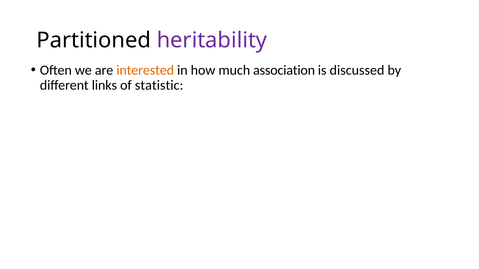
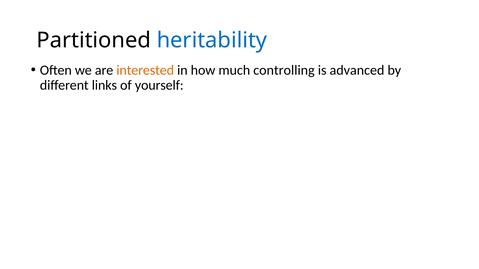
heritability colour: purple -> blue (212, 40)
association: association -> controlling (284, 70)
discussed: discussed -> advanced (357, 70)
statistic: statistic -> yourself (159, 85)
